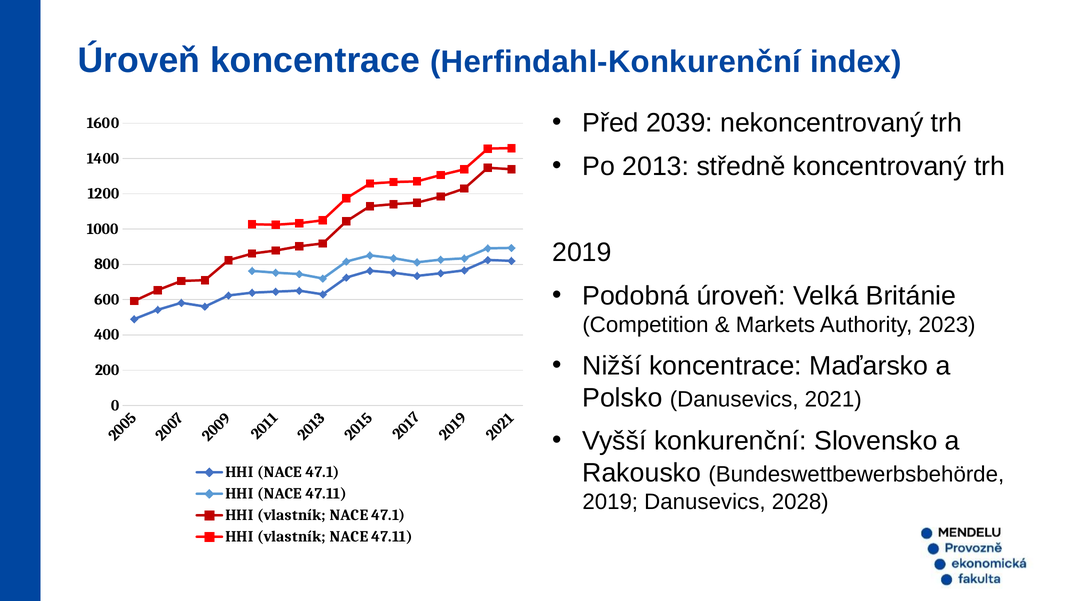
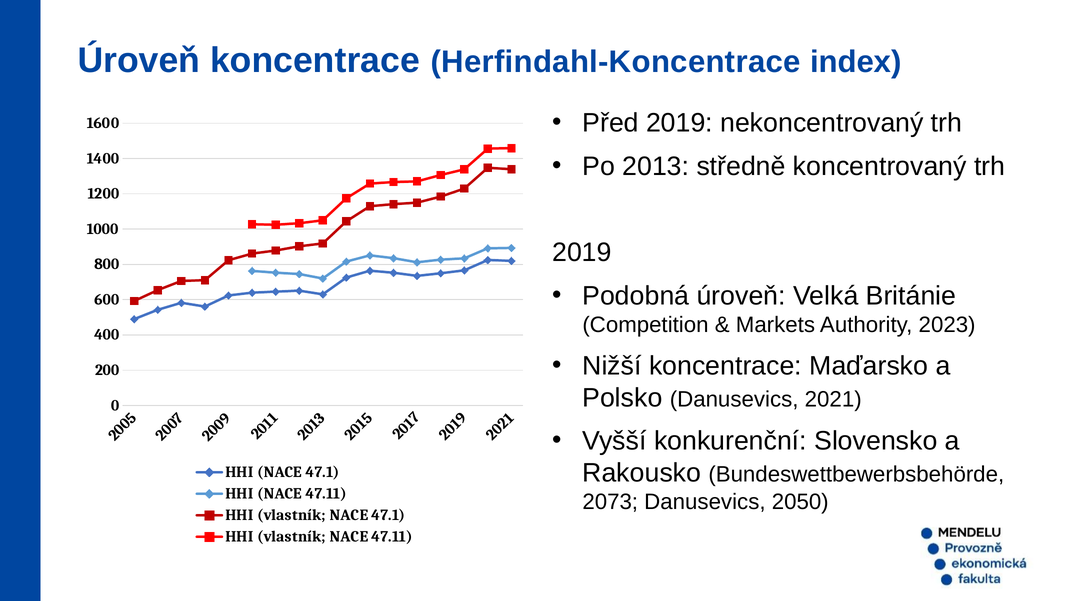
Herfindahl-Konkurenční: Herfindahl-Konkurenční -> Herfindahl-Koncentrace (616, 62)
Před 2039: 2039 -> 2019 (680, 123)
2019: 2019 -> 2073 (610, 502)
2028: 2028 -> 2050 (800, 502)
